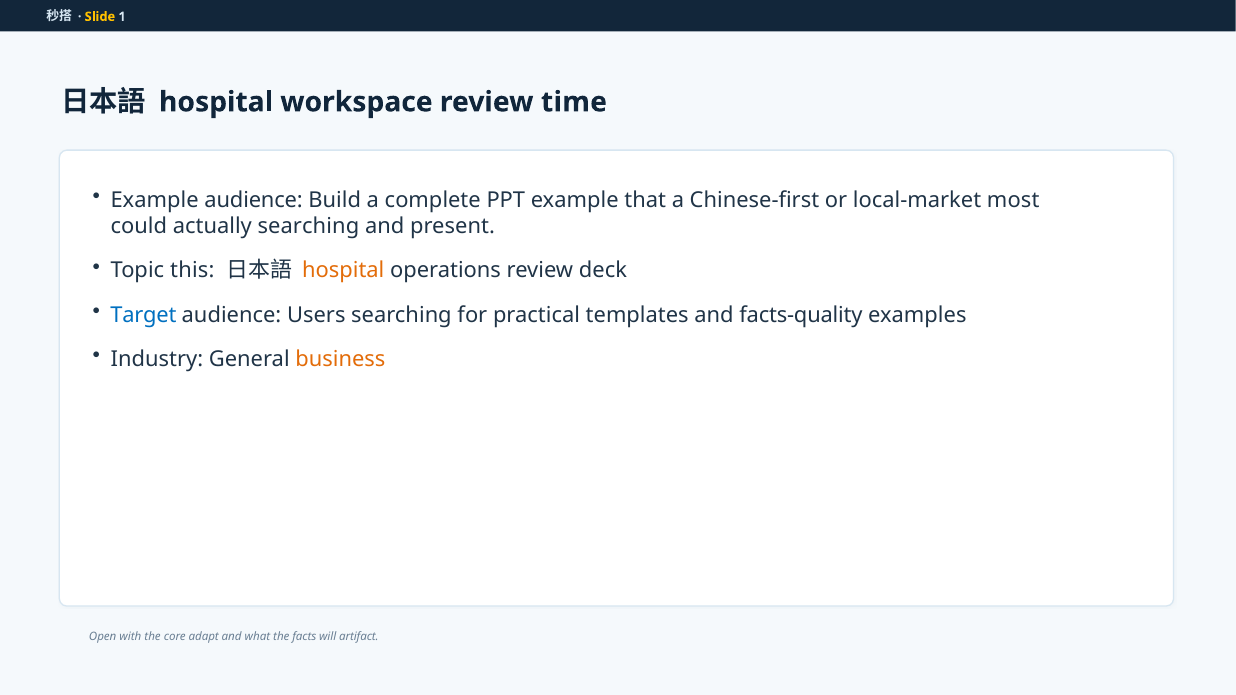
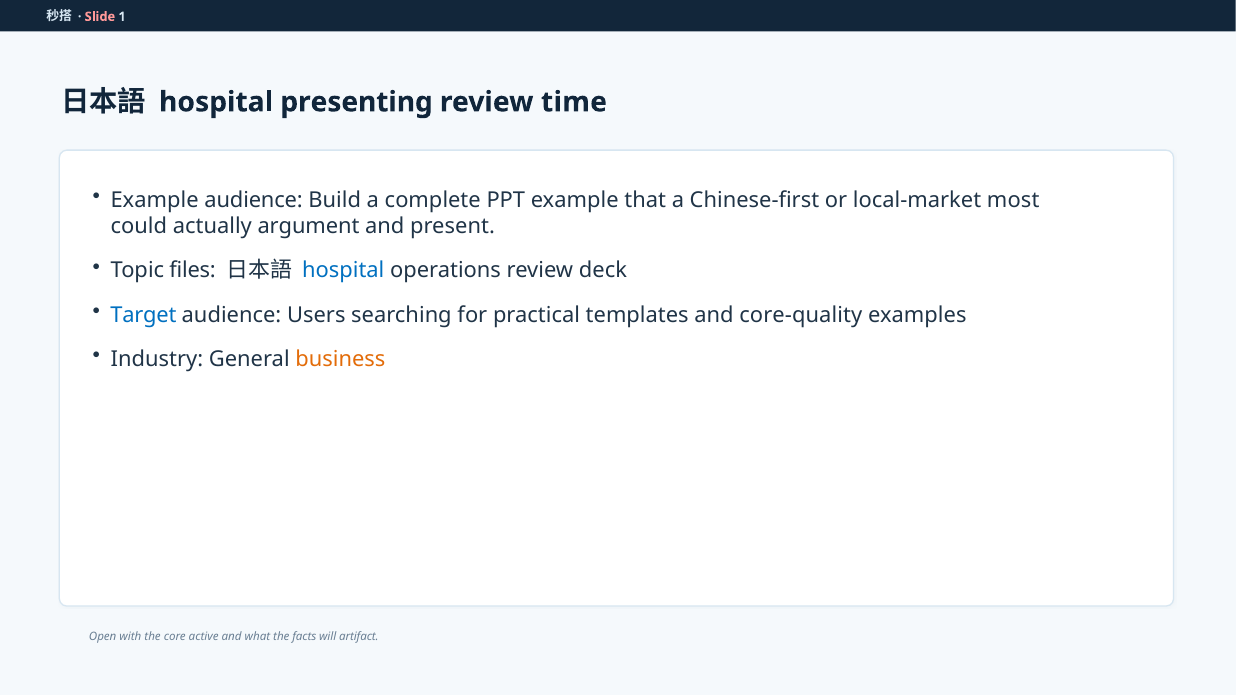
Slide colour: yellow -> pink (100, 17)
workspace: workspace -> presenting (357, 102)
actually searching: searching -> argument (308, 226)
this: this -> files (193, 271)
hospital colour: orange -> blue (343, 271)
facts-quality: facts-quality -> core-quality (801, 315)
adapt: adapt -> active (204, 637)
